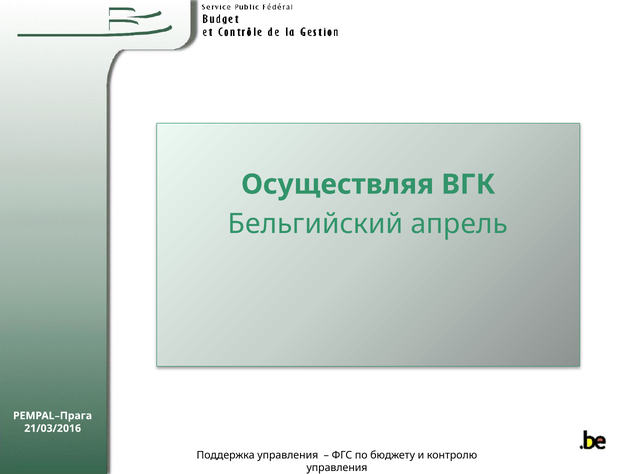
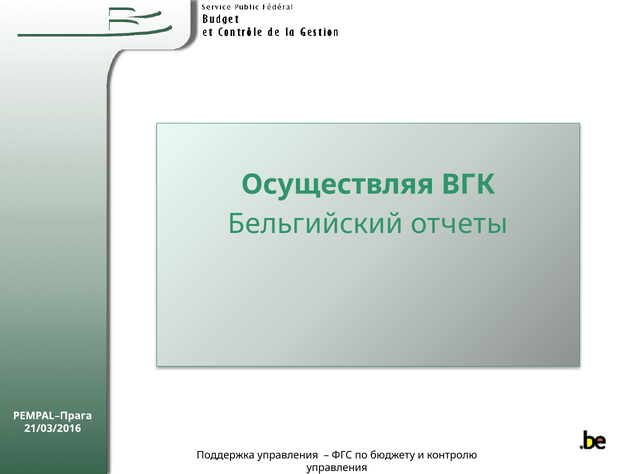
апрель: апрель -> отчеты (459, 224)
